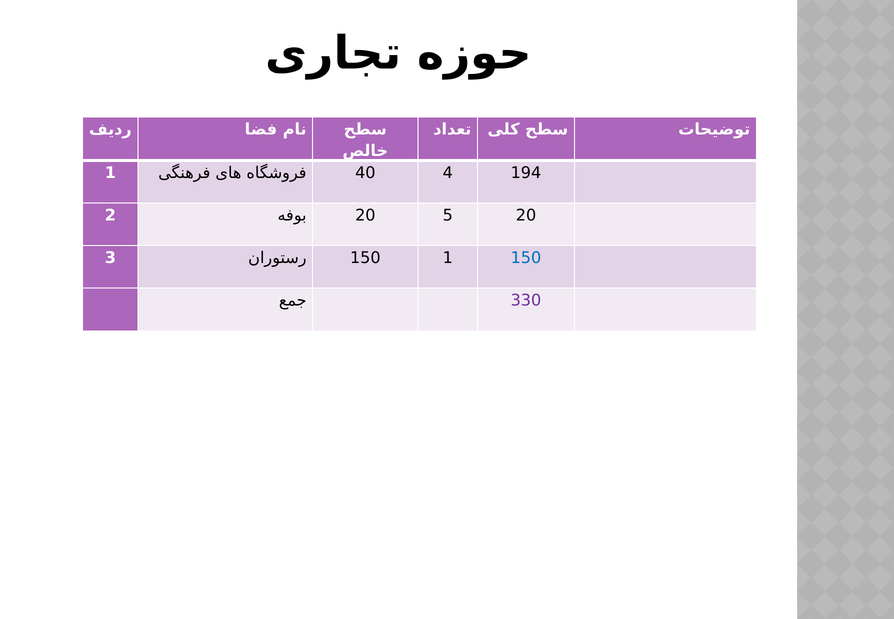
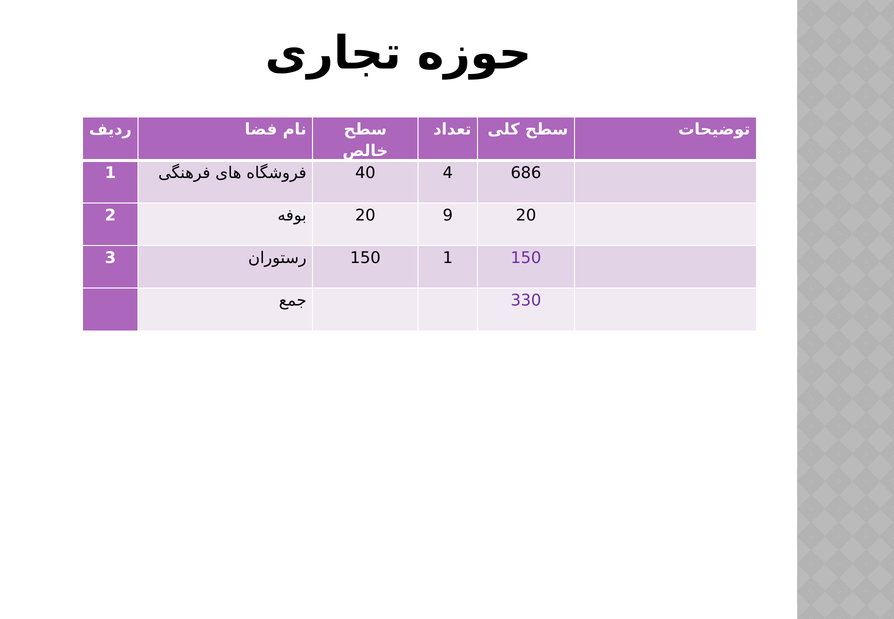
194: 194 -> 686 (526, 173)
5: 5 -> 9 (448, 215)
150 colour: blue -> purple (526, 258)
